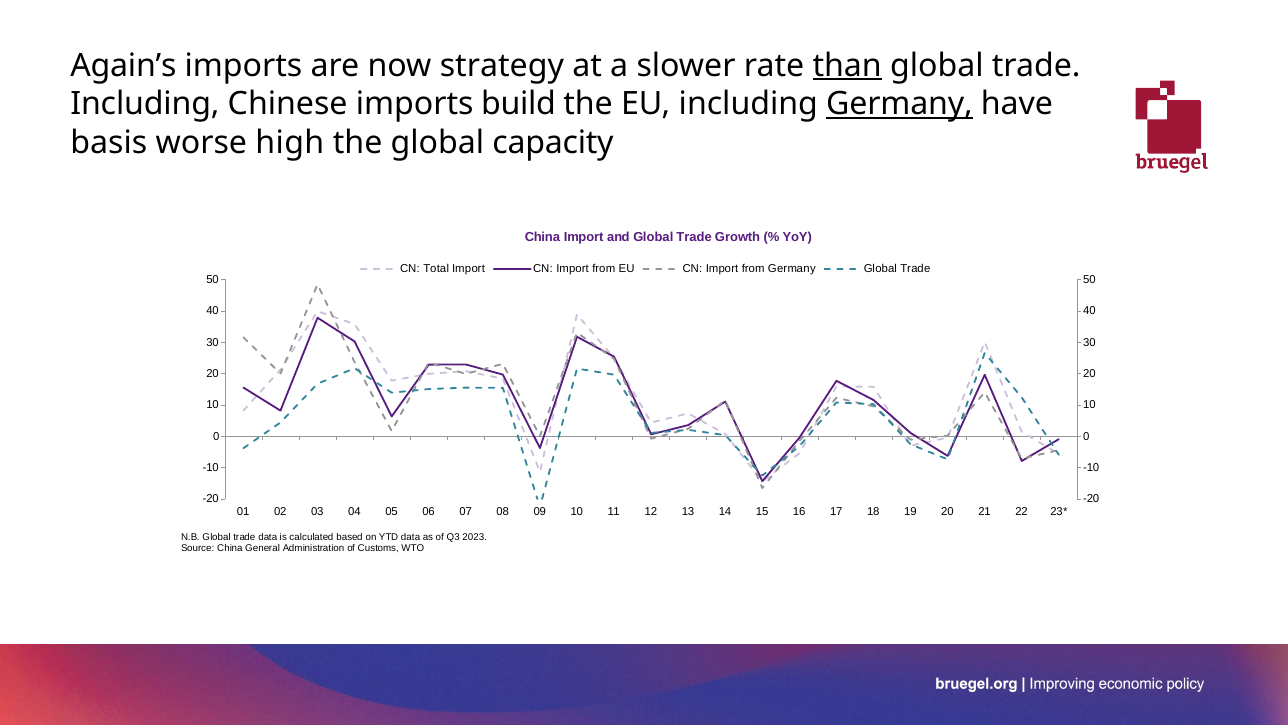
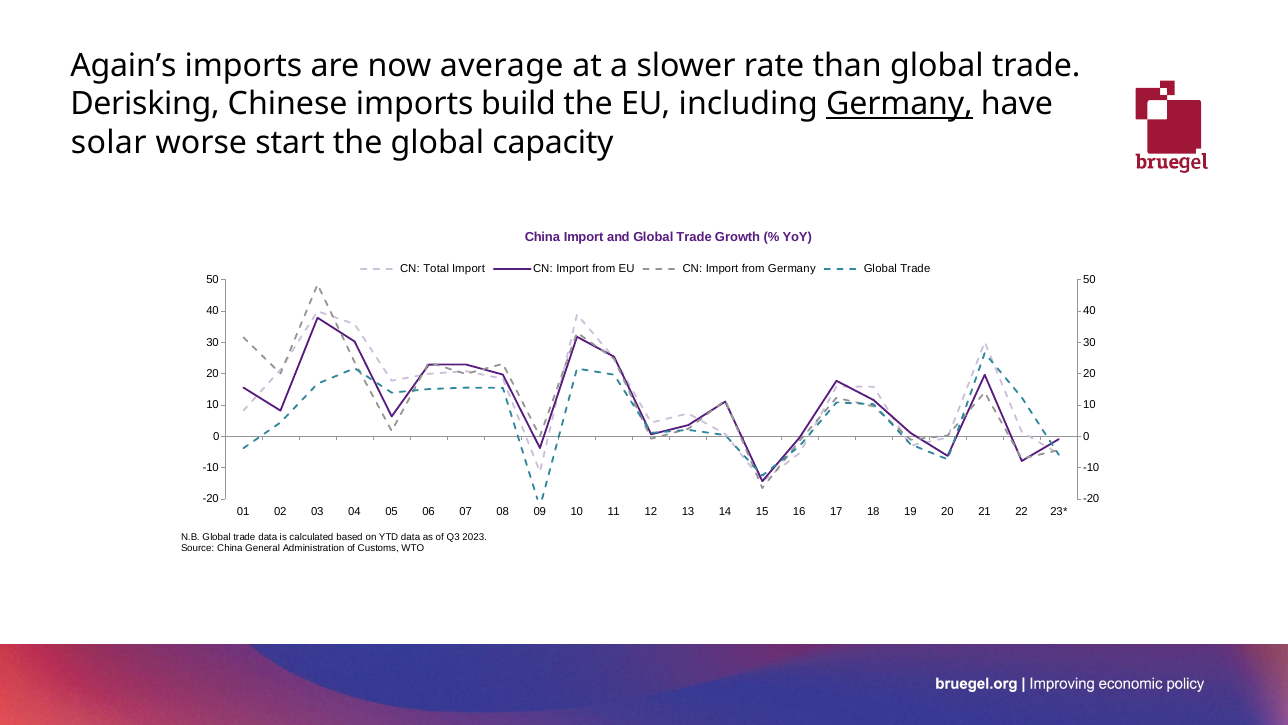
strategy: strategy -> average (502, 65)
than underline: present -> none (847, 65)
Including: Including -> Derisking (145, 104)
basis: basis -> solar (109, 143)
high: high -> start (290, 143)
